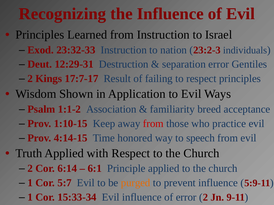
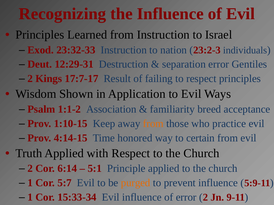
from colour: red -> orange (153, 124)
speech: speech -> certain (201, 138)
6:1: 6:1 -> 5:1 (95, 169)
